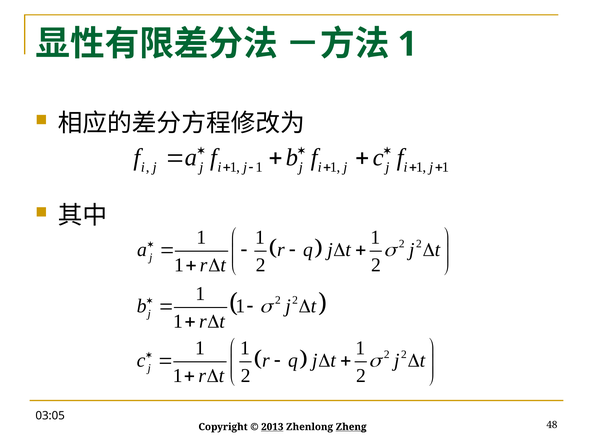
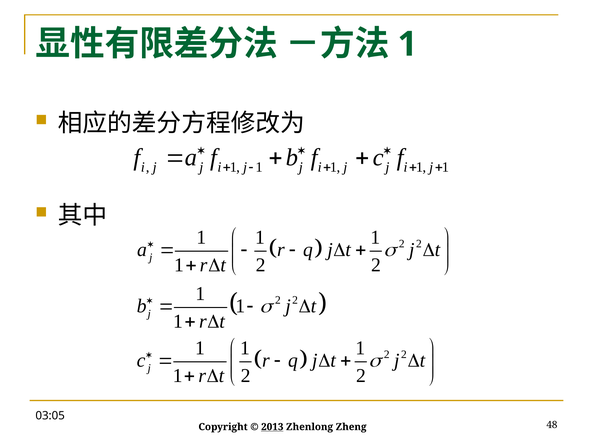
Zheng underline: present -> none (351, 427)
